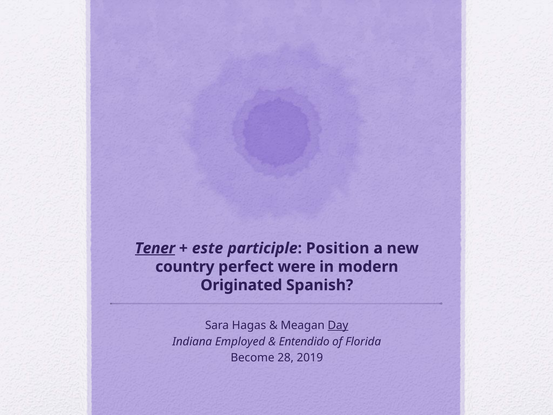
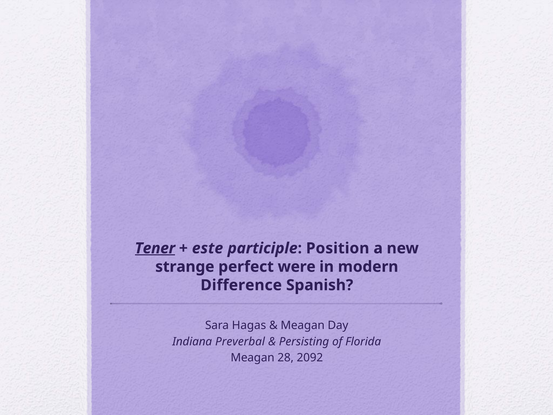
country: country -> strange (185, 267)
Originated: Originated -> Difference (241, 285)
Day underline: present -> none (338, 325)
Employed: Employed -> Preverbal (240, 341)
Entendido: Entendido -> Persisting (304, 341)
Become: Become -> Meagan (253, 357)
2019: 2019 -> 2092 (310, 357)
